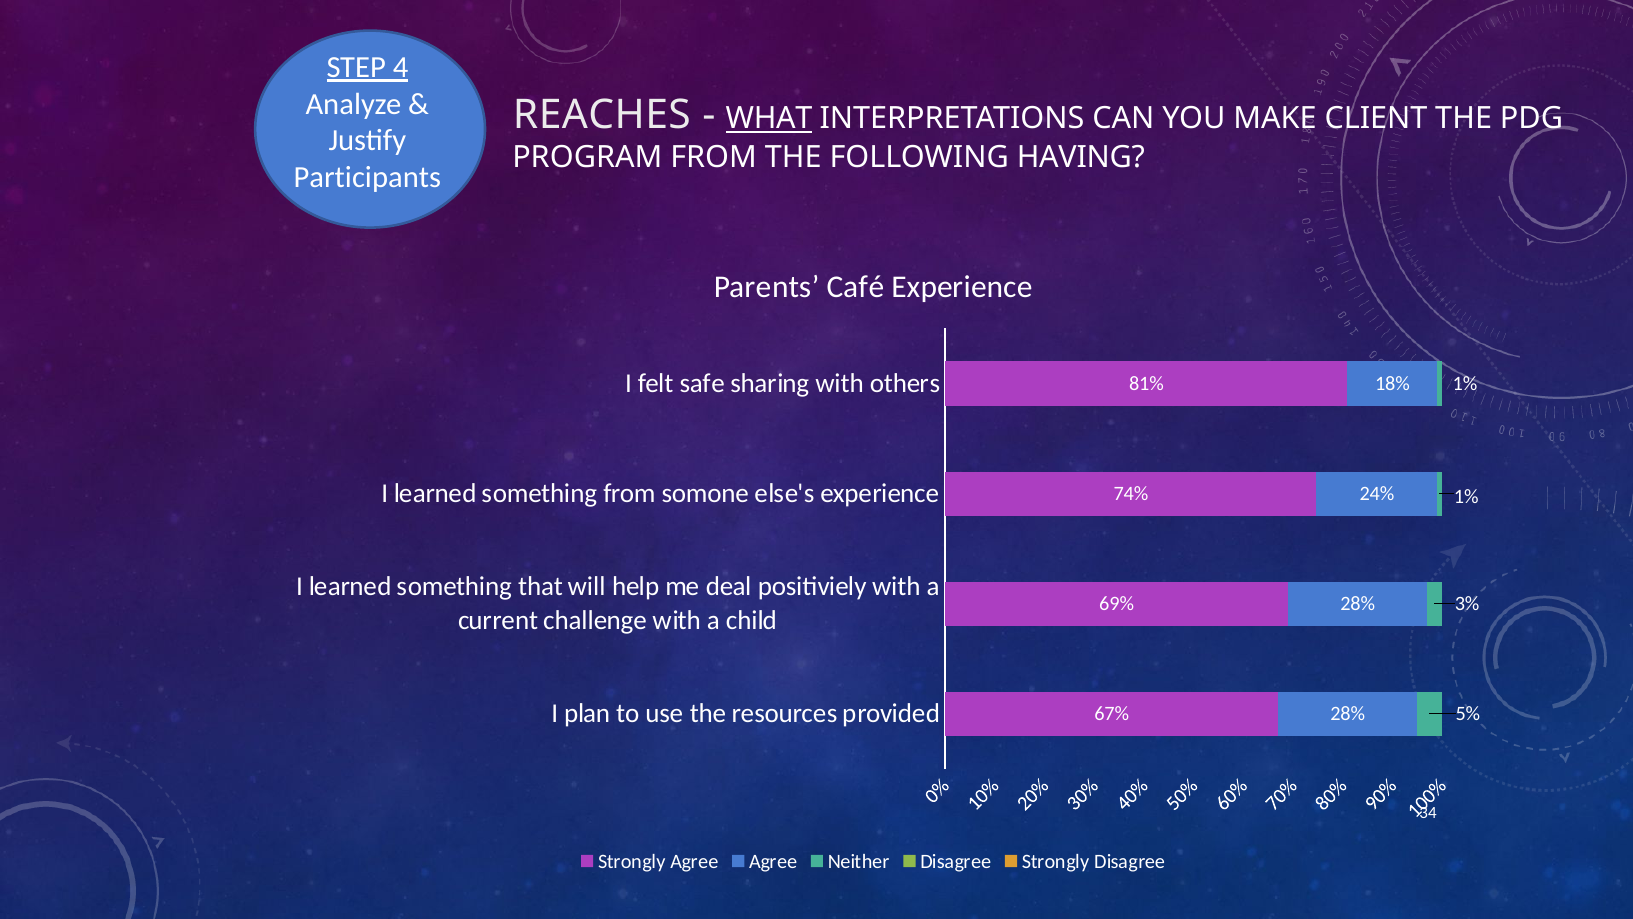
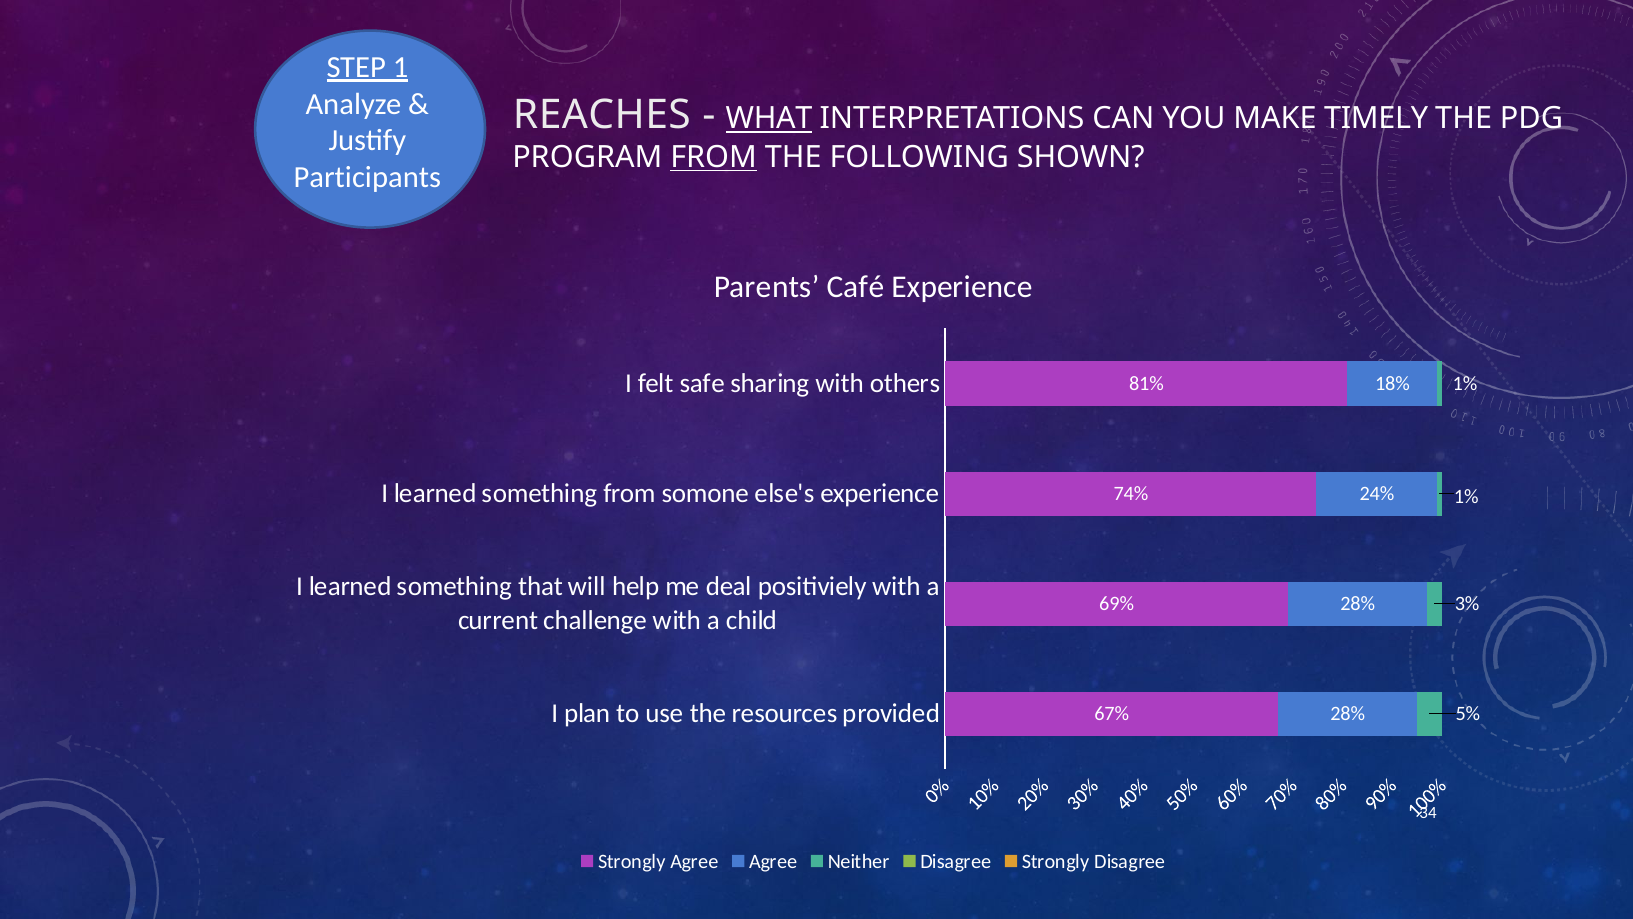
4: 4 -> 1 (401, 67)
CLIENT: CLIENT -> TIMELY (1376, 118)
FROM underline: none -> present (714, 157)
HAVING: HAVING -> SHOWN (1081, 157)
